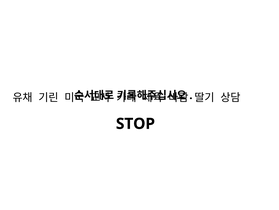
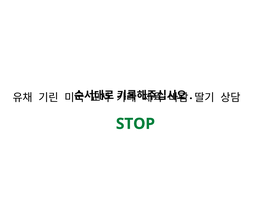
STOP colour: black -> green (135, 123)
